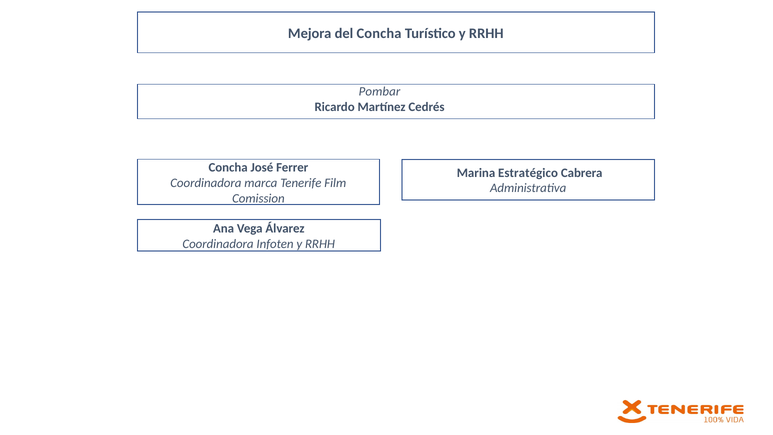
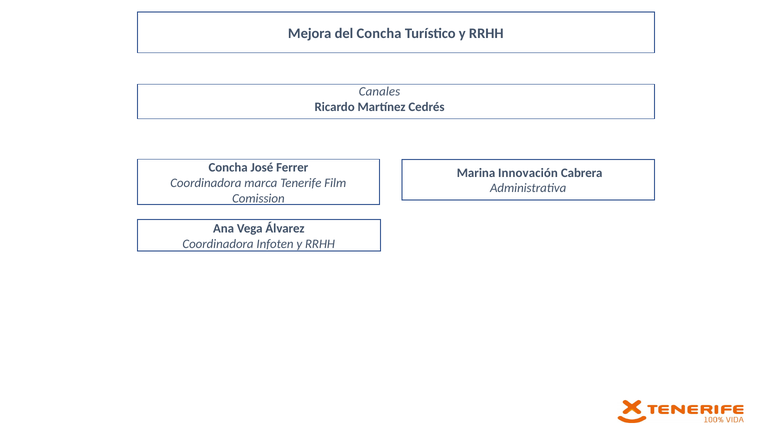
Pombar: Pombar -> Canales (380, 92)
Estratégico: Estratégico -> Innovación (528, 173)
